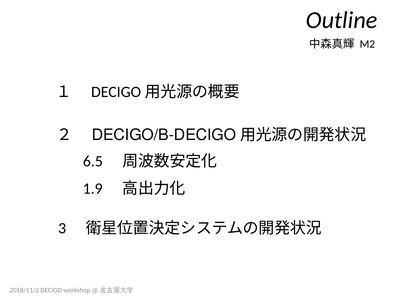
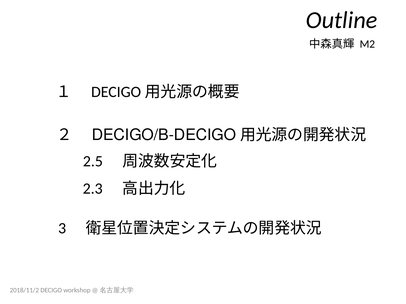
6.5: 6.5 -> 2.5 (93, 162)
1.9: 1.9 -> 2.3 (93, 189)
